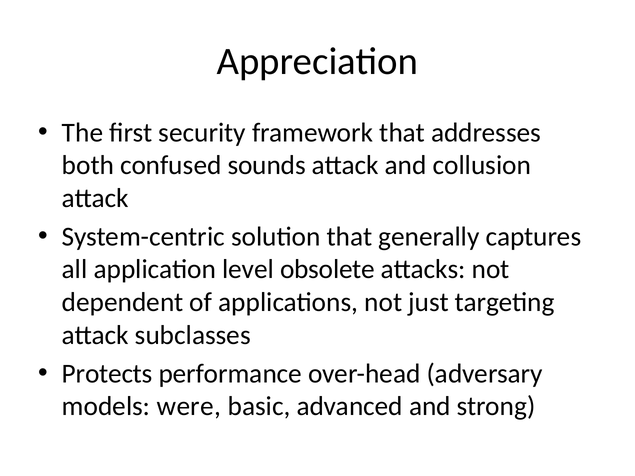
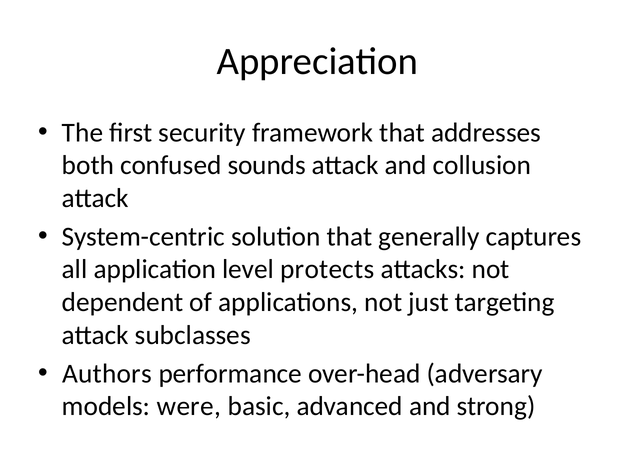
obsolete: obsolete -> protects (327, 270)
Protects: Protects -> Authors (107, 374)
